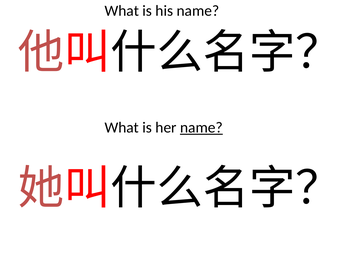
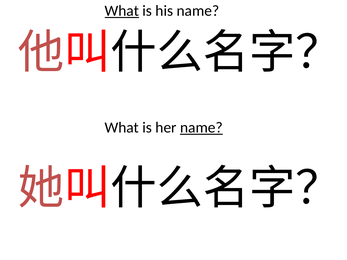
What underline: none -> present (122, 11)
